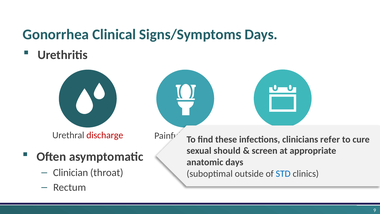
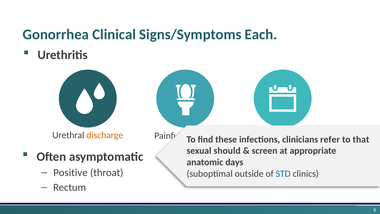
Signs/Symptoms Days: Days -> Each (261, 34)
discharge colour: red -> orange (105, 135)
cure: cure -> that (361, 139)
Clinician: Clinician -> Positive (70, 172)
